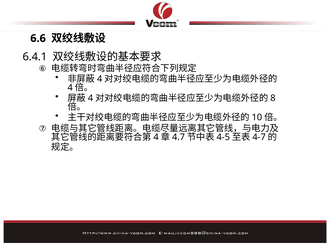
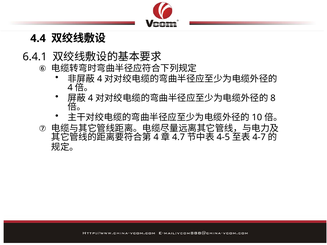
6.6: 6.6 -> 4.4 (38, 38)
